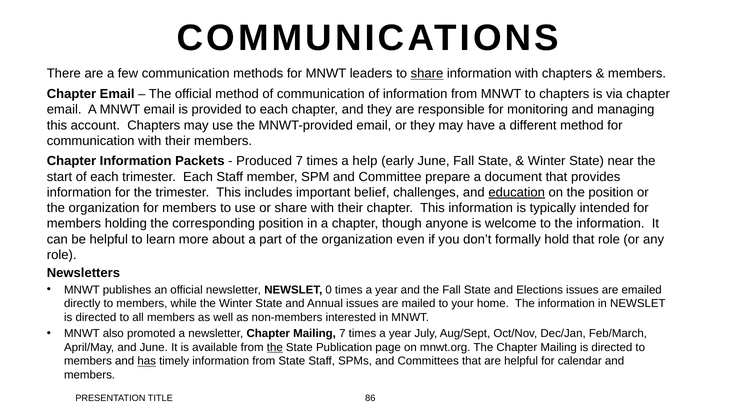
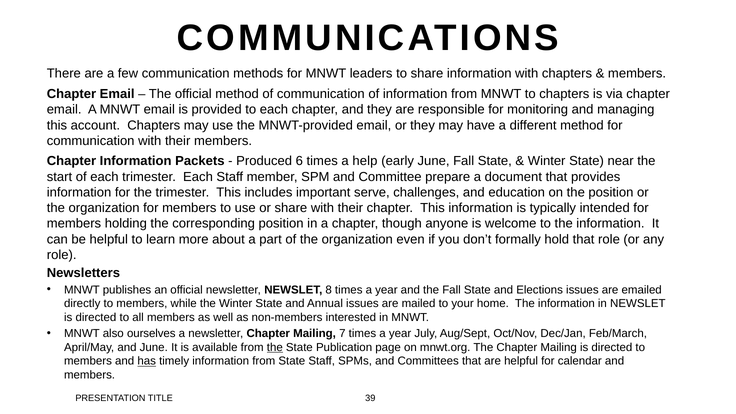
share underline: present -> none (427, 74)
Produced 7: 7 -> 6 (299, 161)
belief: belief -> serve (372, 192)
education underline: present -> none (517, 192)
0: 0 -> 8 (329, 290)
promoted: promoted -> ourselves (151, 334)
86: 86 -> 39 (370, 398)
